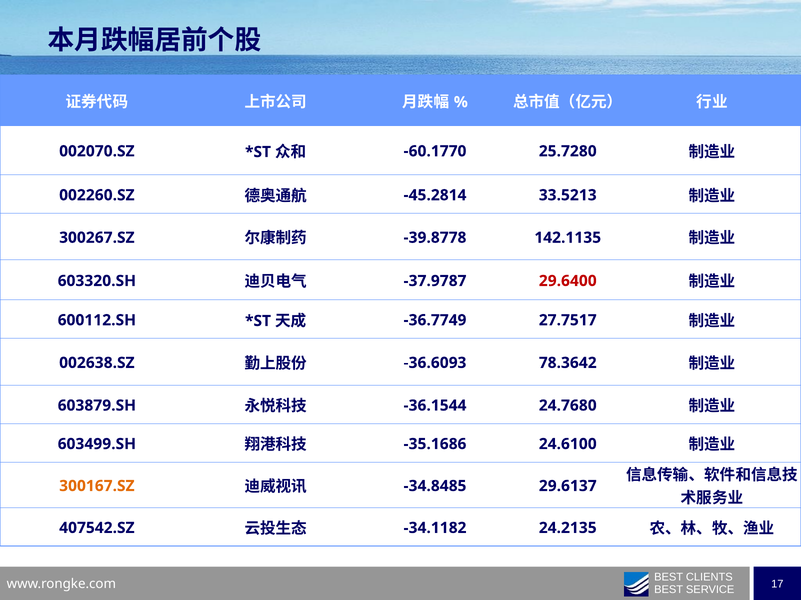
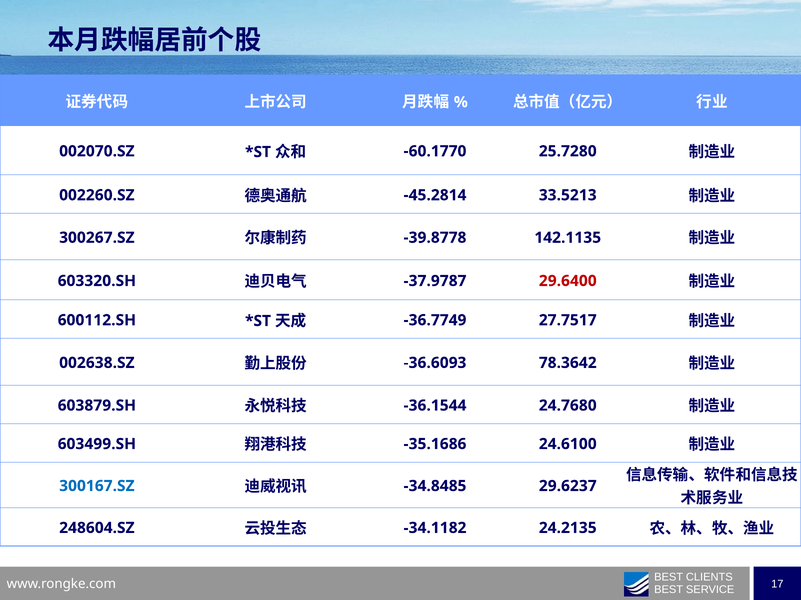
300167.SZ colour: orange -> blue (97, 487)
29.6137: 29.6137 -> 29.6237 (568, 487)
407542.SZ: 407542.SZ -> 248604.SZ (97, 529)
